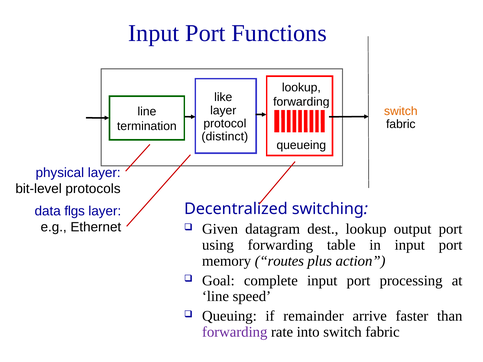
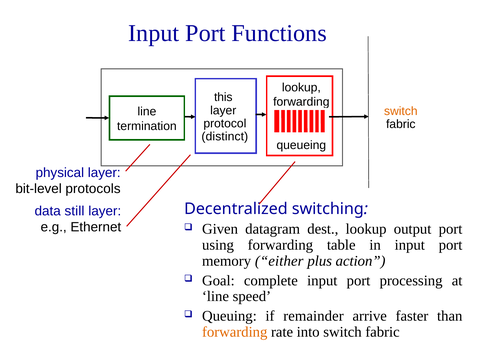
like: like -> this (223, 97)
flgs: flgs -> still (74, 211)
routes: routes -> either (279, 261)
forwarding colour: purple -> orange (235, 332)
